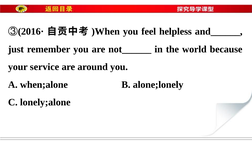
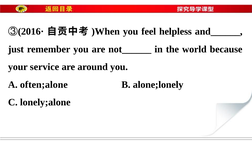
when;alone: when;alone -> often;alone (44, 84)
